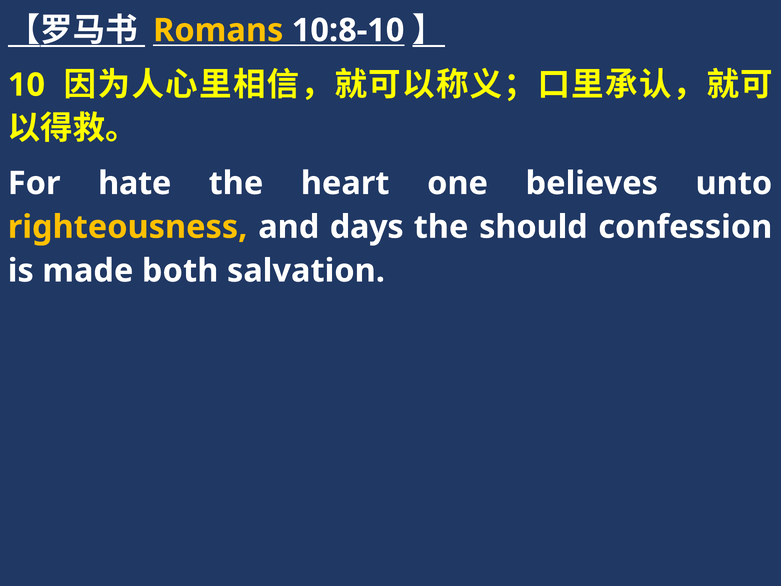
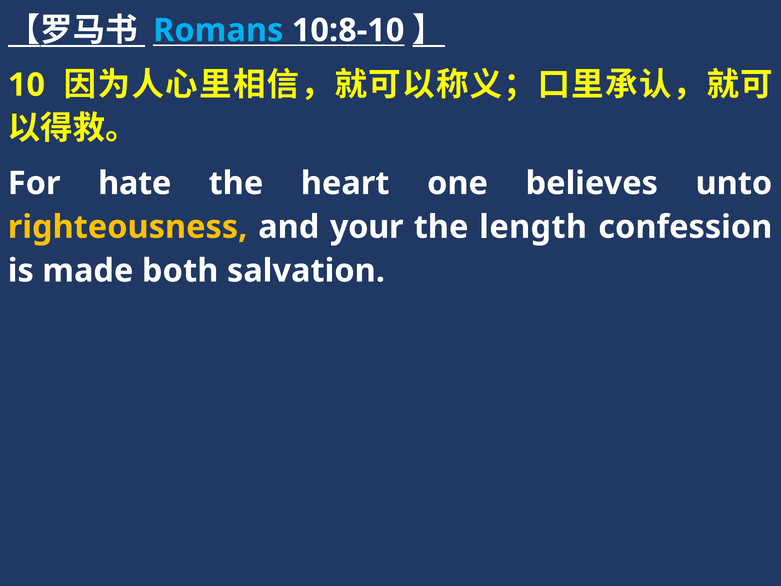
Romans colour: yellow -> light blue (218, 30)
days: days -> your (367, 227)
should: should -> length (533, 227)
